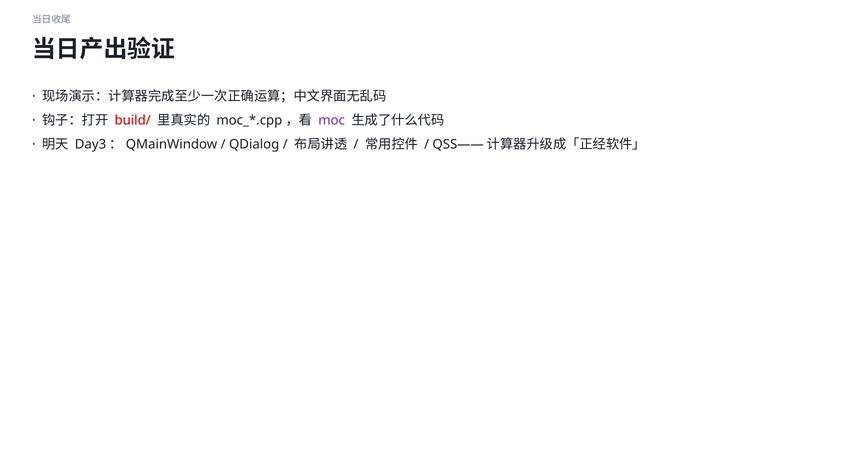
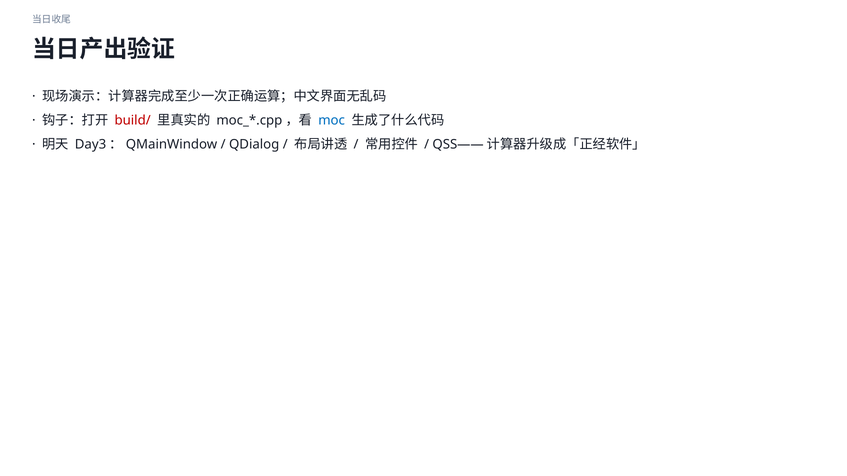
moc colour: purple -> blue (332, 121)
